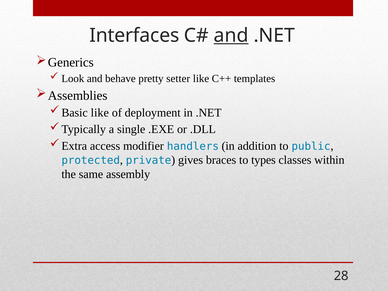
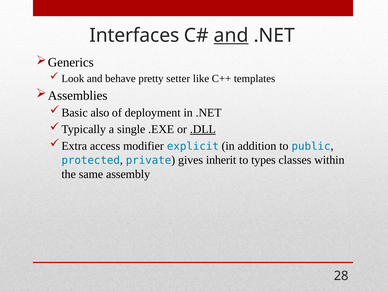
like: like -> also (100, 113)
.DLL underline: none -> present (203, 129)
handlers: handlers -> explicit (193, 146)
braces: braces -> inherit (221, 160)
